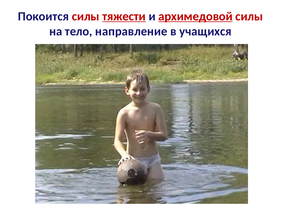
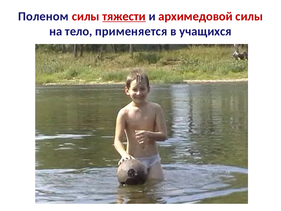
Покоится: Покоится -> Поленом (43, 16)
архимедовой underline: present -> none (195, 16)
направление: направление -> применяется (131, 31)
